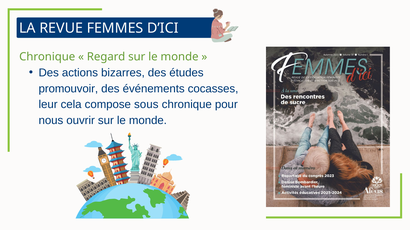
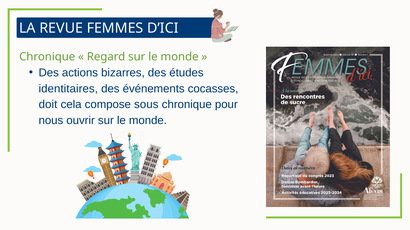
promouvoir: promouvoir -> identitaires (68, 89)
leur: leur -> doit (48, 105)
